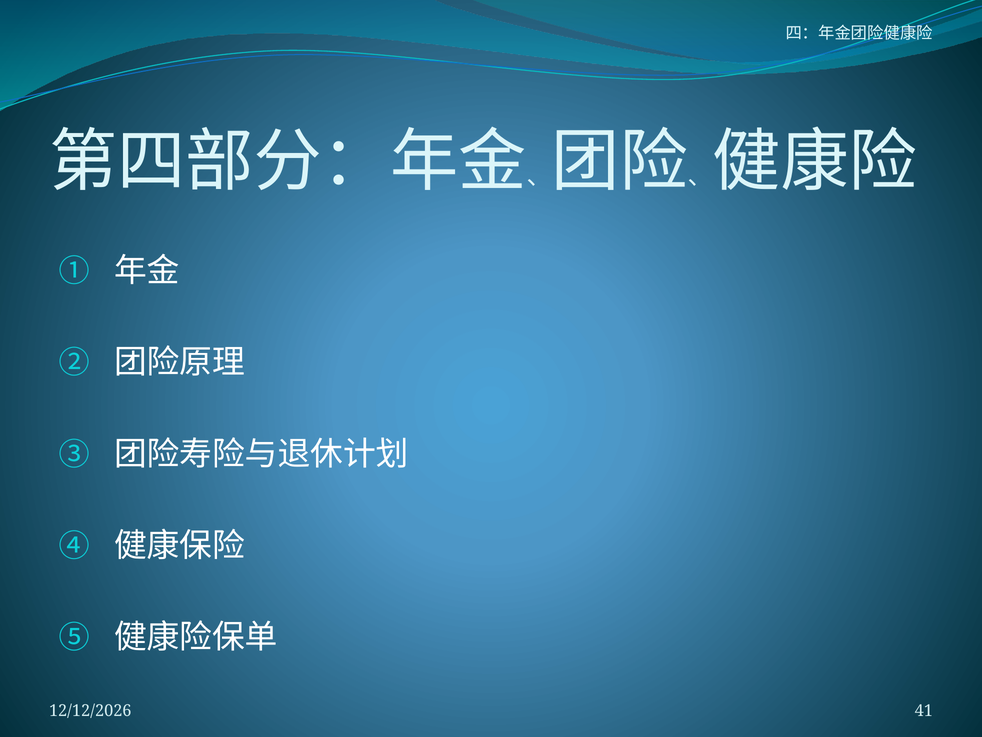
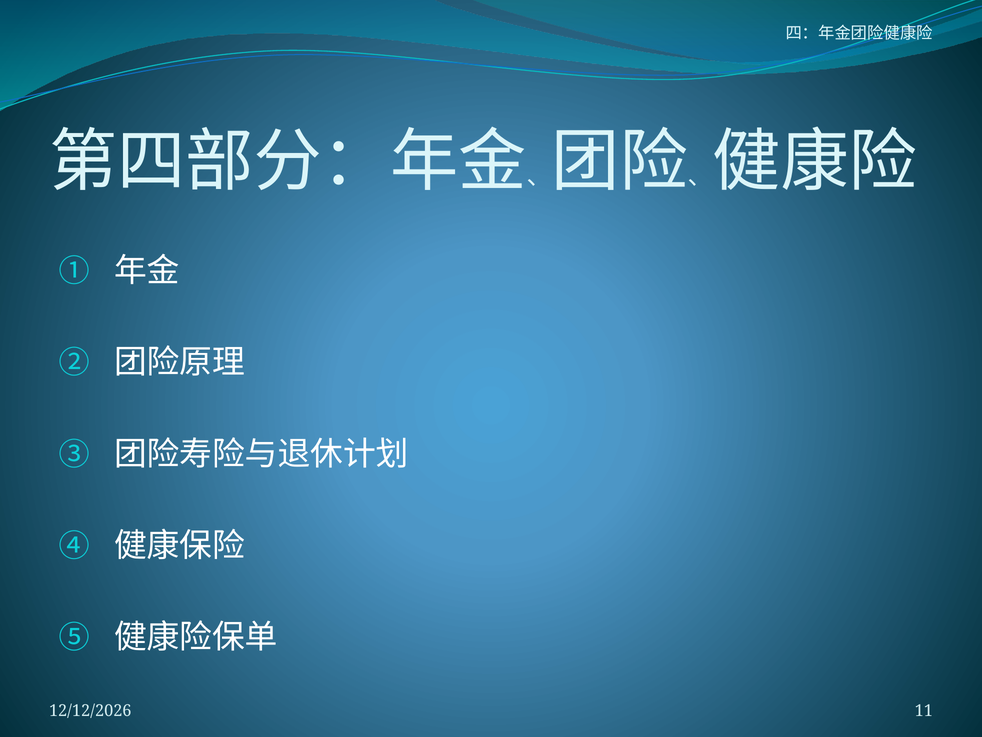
41: 41 -> 11 (924, 710)
